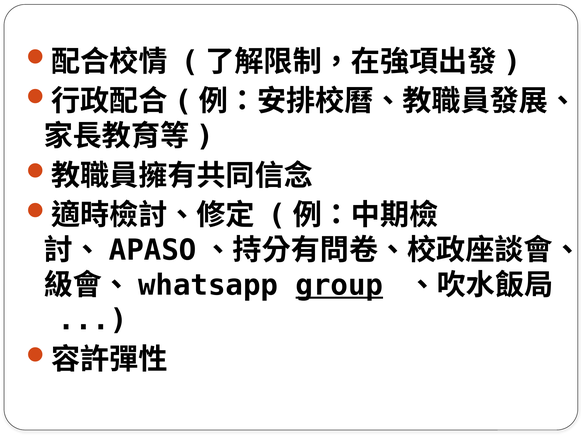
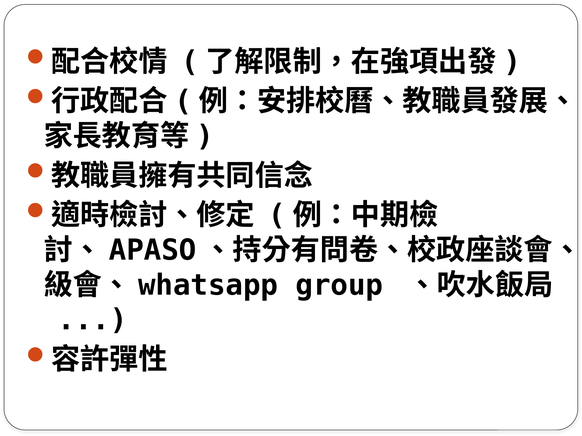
group underline: present -> none (339, 285)
